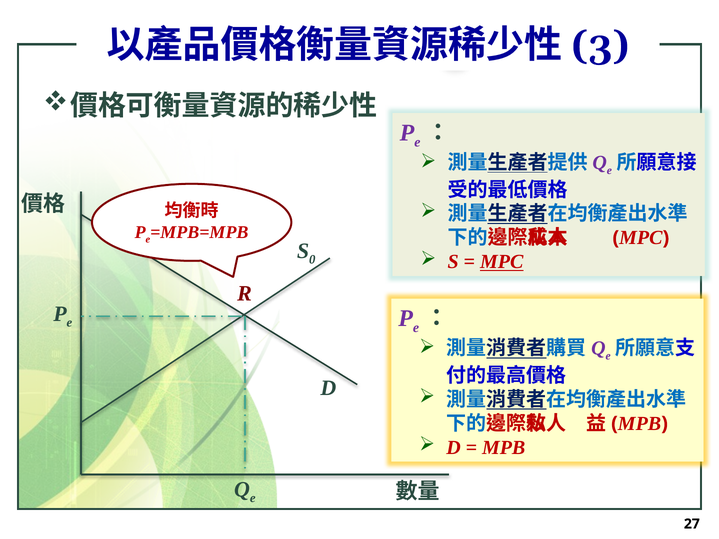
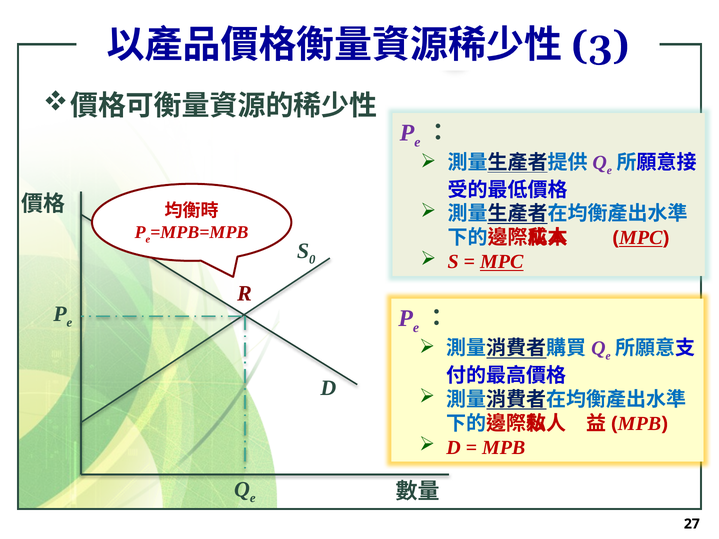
MPC underline: none -> present (641, 238)
